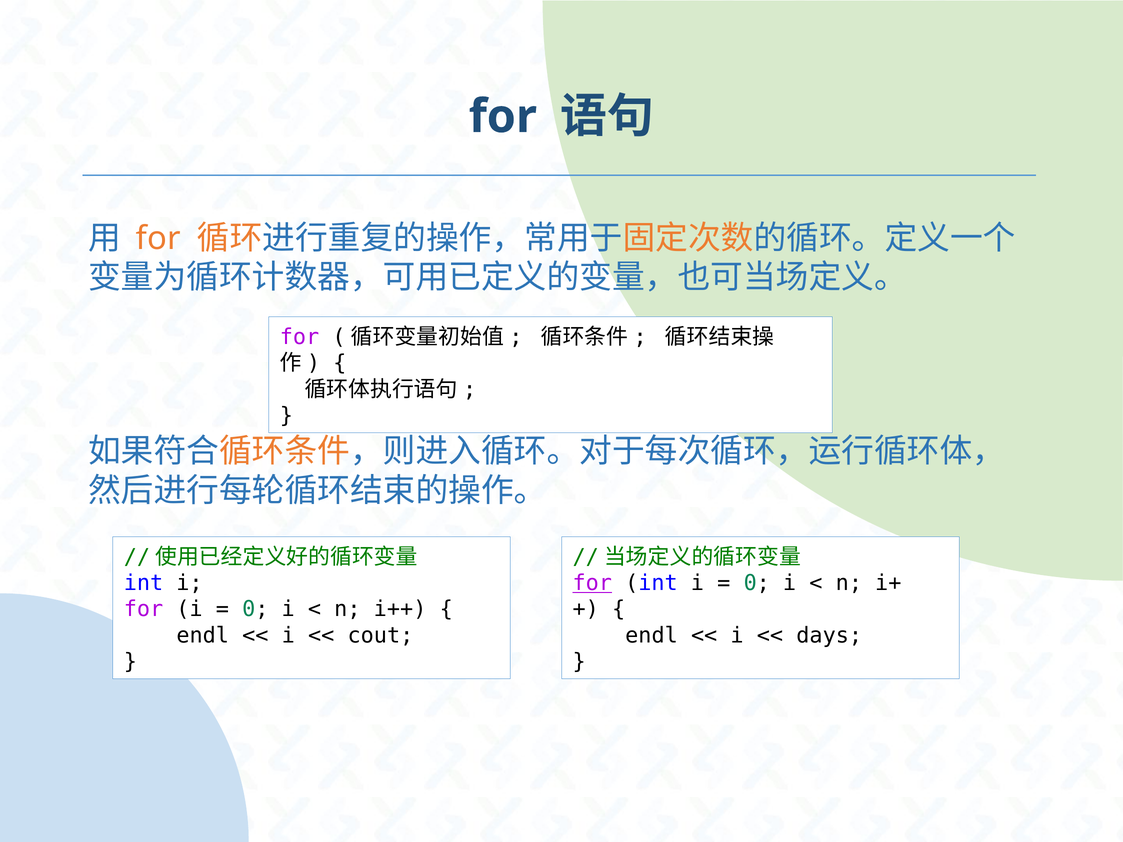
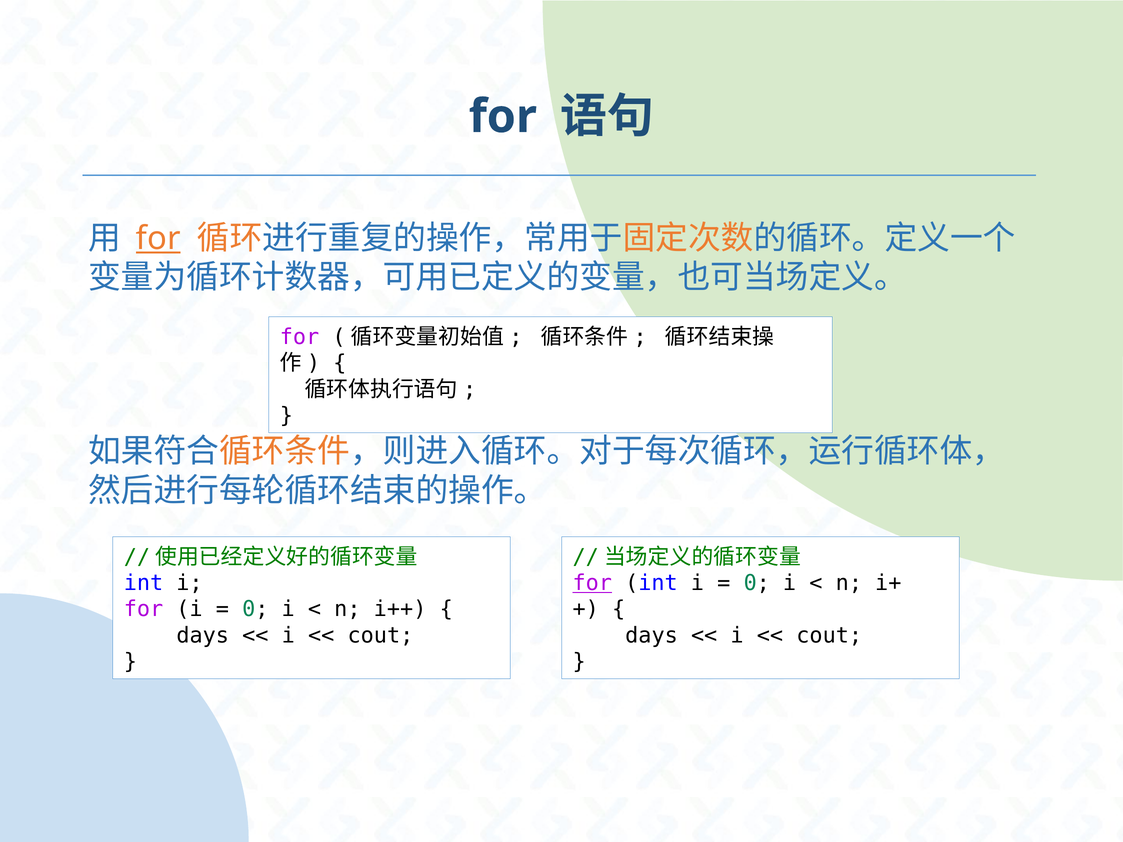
for underline: none -> present (158, 238)
endl: endl -> days (203, 636)
endl: endl -> days (652, 636)
days: days -> cout (829, 636)
